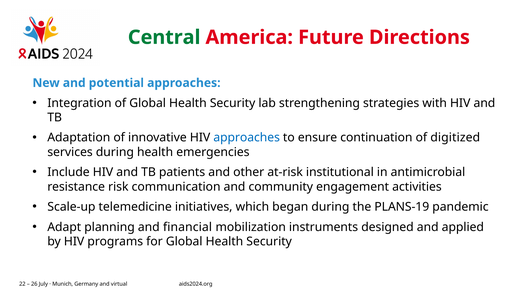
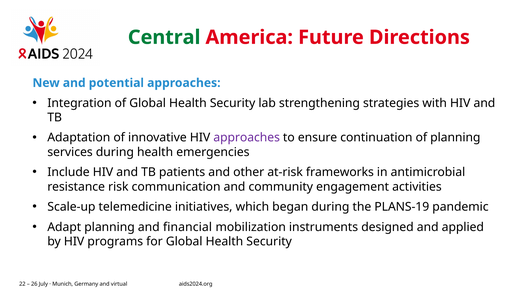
approaches colour: blue -> purple (247, 138)
of digitized: digitized -> planning (455, 138)
institutional: institutional -> frameworks (340, 172)
